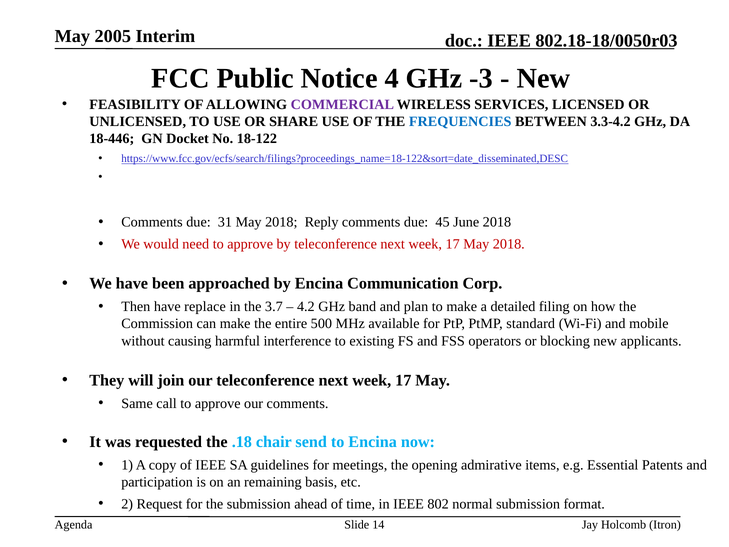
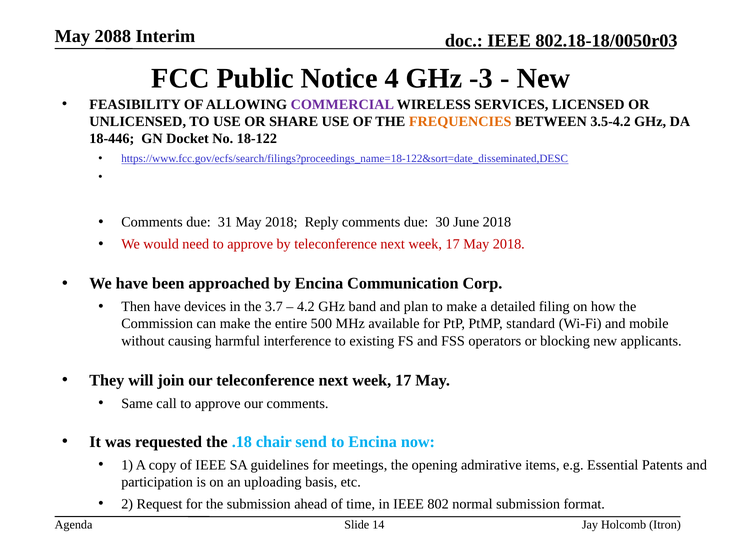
2005: 2005 -> 2088 (113, 36)
FREQUENCIES colour: blue -> orange (460, 122)
3.3-4.2: 3.3-4.2 -> 3.5-4.2 (611, 122)
45: 45 -> 30 (443, 222)
replace: replace -> devices (205, 307)
remaining: remaining -> uploading (273, 482)
